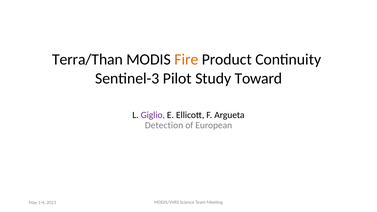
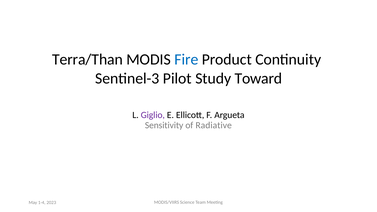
Fire colour: orange -> blue (186, 60)
Detection: Detection -> Sensitivity (164, 125)
European: European -> Radiative (214, 125)
